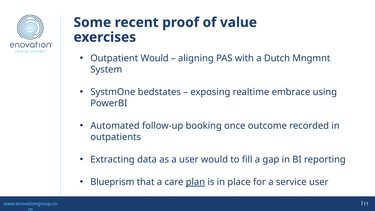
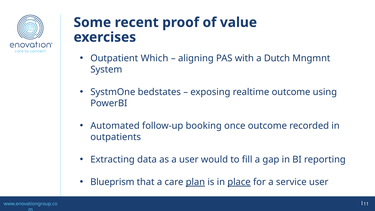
Outpatient Would: Would -> Which (154, 58)
realtime embrace: embrace -> outcome (291, 92)
place underline: none -> present (239, 182)
